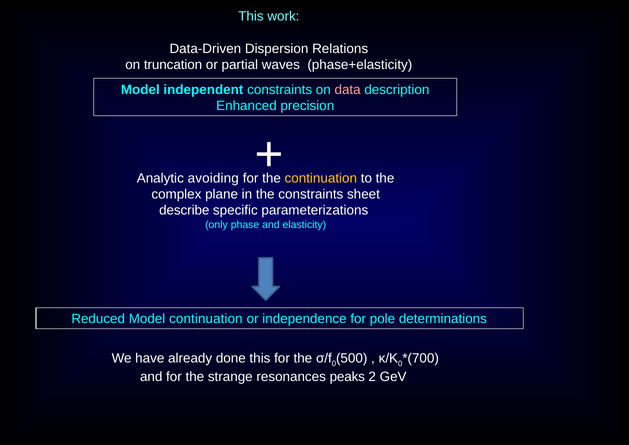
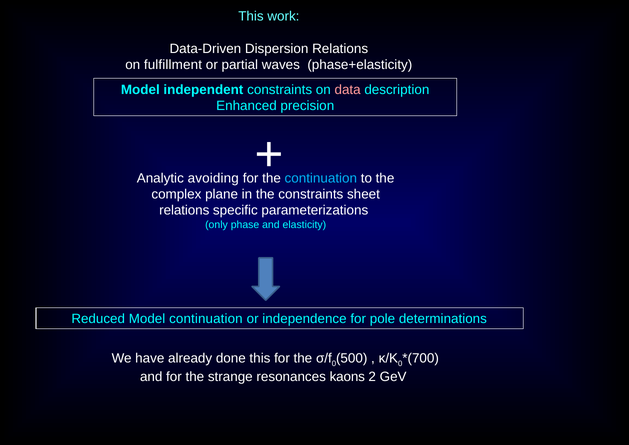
truncation: truncation -> fulfillment (173, 65)
continuation colour: yellow -> light blue (321, 178)
describe: describe -> relations (184, 210)
peaks: peaks -> kaons (347, 377)
